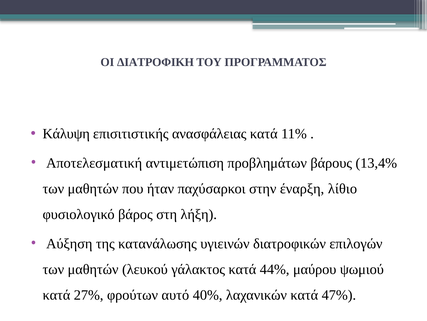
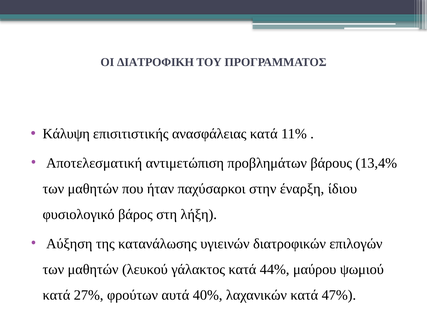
λίθιο: λίθιο -> ίδιου (343, 188)
αυτό: αυτό -> αυτά (175, 294)
